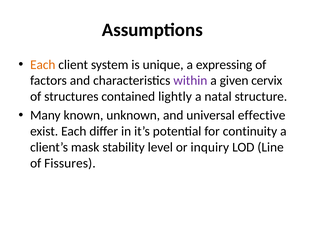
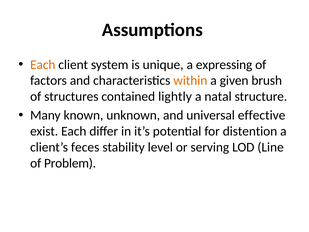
within colour: purple -> orange (190, 81)
cervix: cervix -> brush (267, 81)
continuity: continuity -> distention (250, 131)
mask: mask -> feces (85, 147)
inquiry: inquiry -> serving (210, 147)
Fissures: Fissures -> Problem (70, 163)
